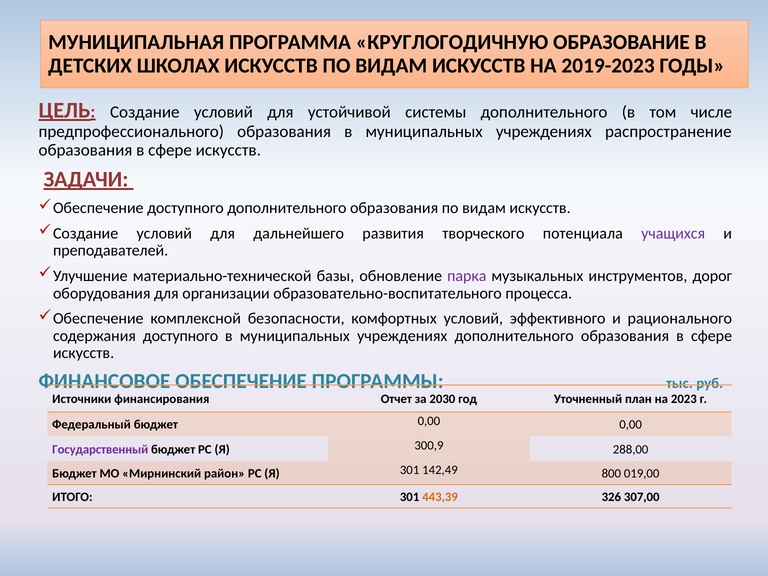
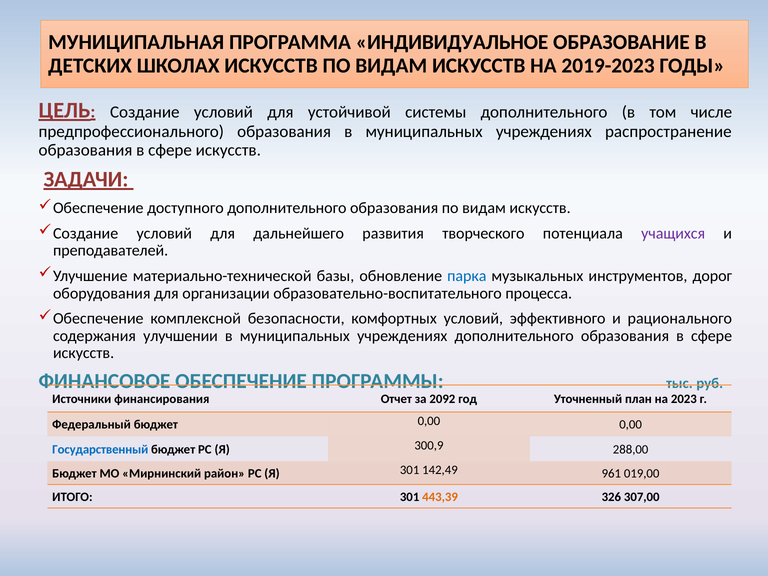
КРУГЛОГОДИЧНУЮ: КРУГЛОГОДИЧНУЮ -> ИНДИВИДУАЛЬНОЕ (452, 42)
парка colour: purple -> blue (467, 276)
содержания доступного: доступного -> улучшении (180, 336)
2030: 2030 -> 2092 (442, 399)
Государственный colour: purple -> blue (100, 449)
800: 800 -> 961 (611, 474)
